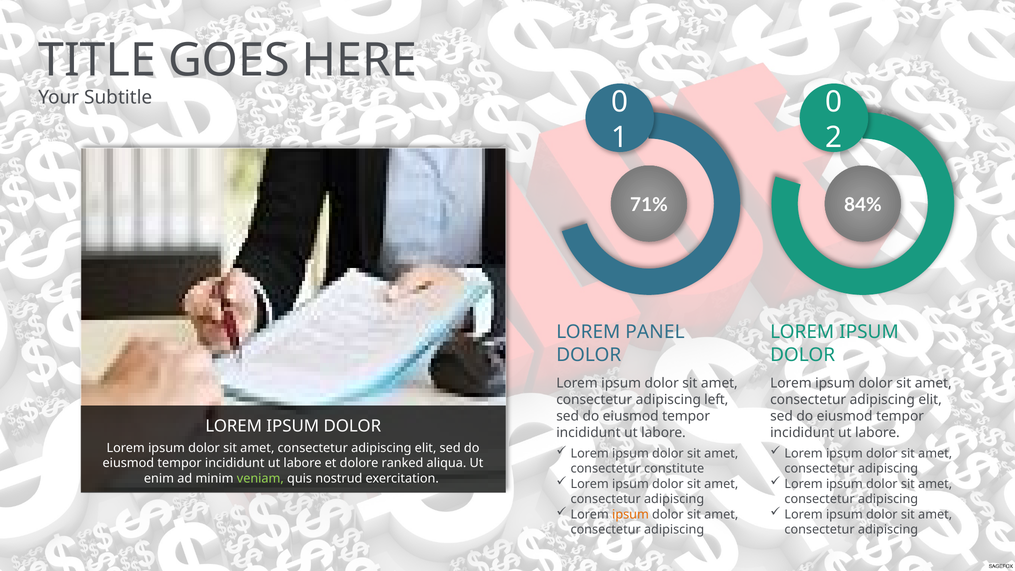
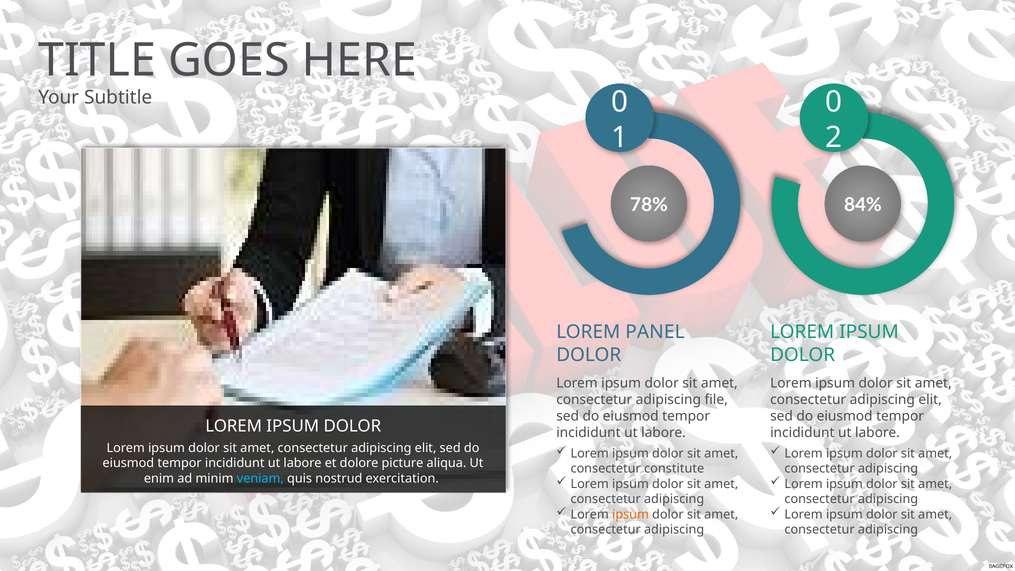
71%: 71% -> 78% (649, 205)
left: left -> file (716, 400)
ranked: ranked -> picture (402, 463)
veniam colour: light green -> light blue (260, 478)
